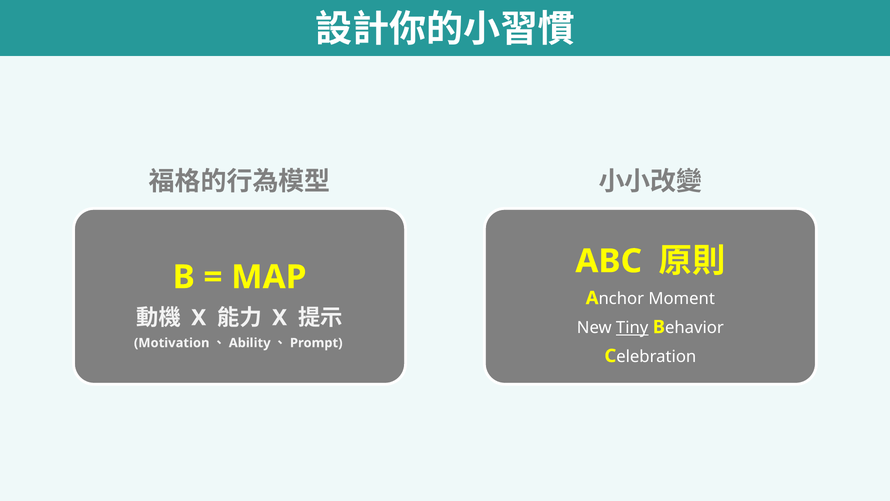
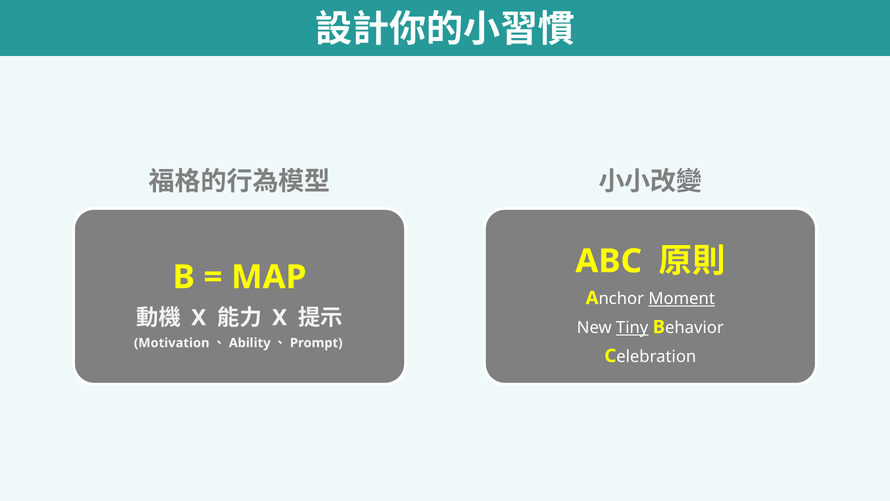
Moment underline: none -> present (682, 298)
